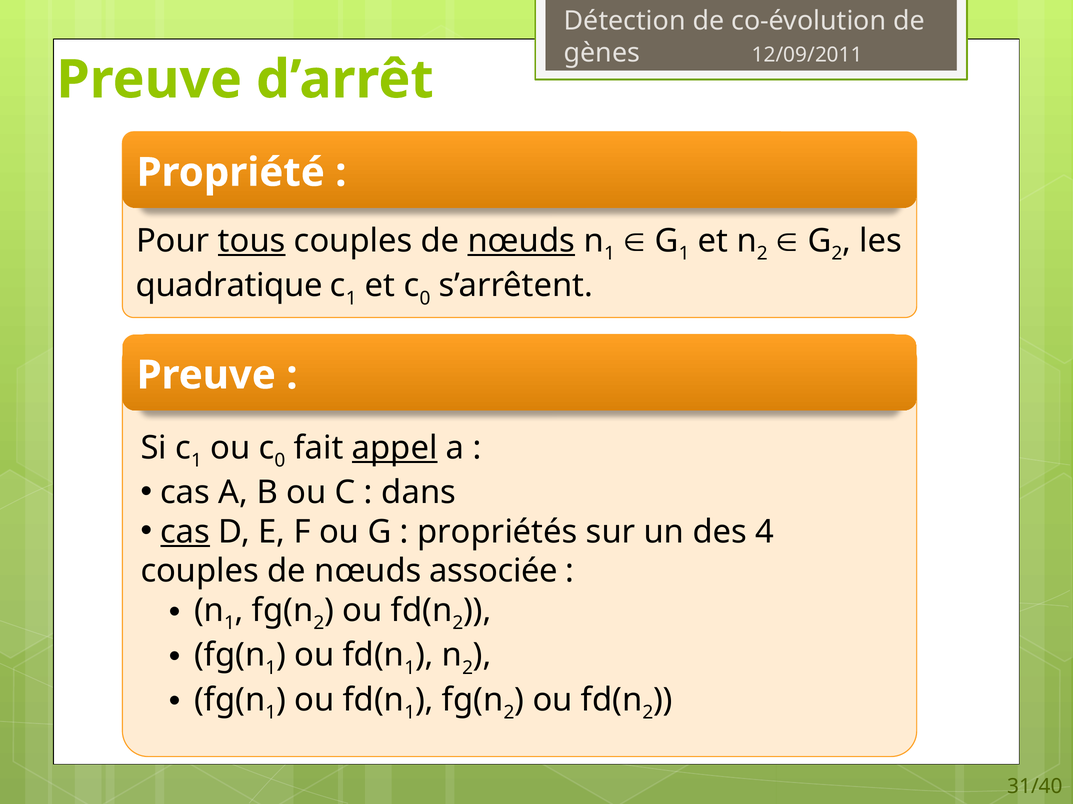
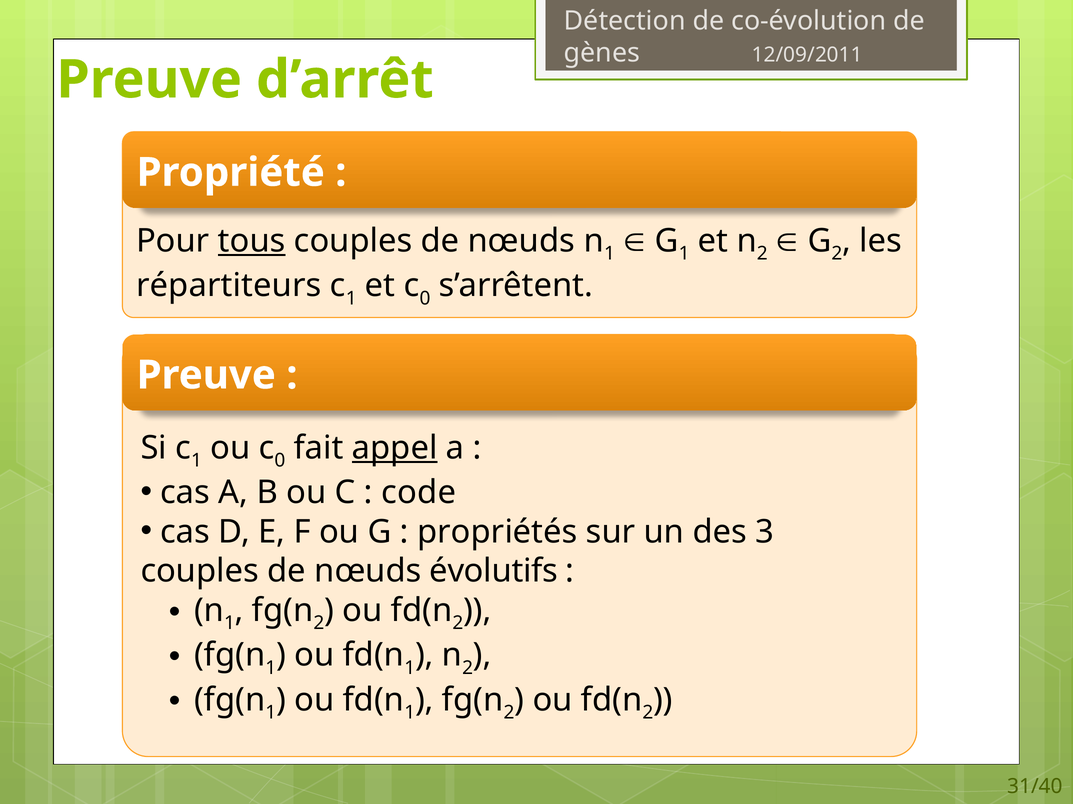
nœuds underline: present -> none (521, 241)
quadratique: quadratique -> répartiteurs (229, 286)
dans: dans -> code (419, 493)
cas underline: present -> none (185, 532)
4: 4 -> 3 (765, 532)
associée: associée -> évolutifs (494, 572)
